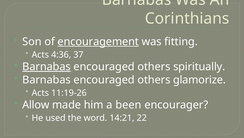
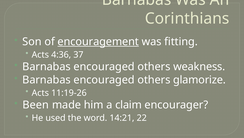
Barnabas underline: present -> none (47, 66)
spiritually: spiritually -> weakness (199, 66)
Allow: Allow -> Been (36, 104)
been: been -> claim (129, 104)
